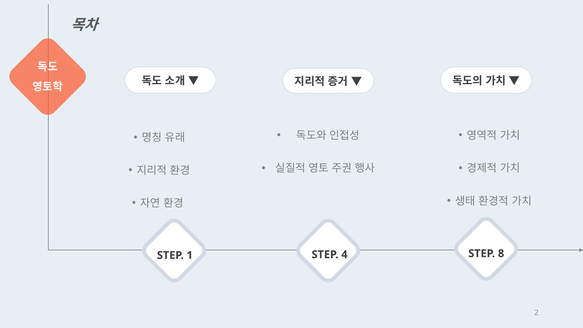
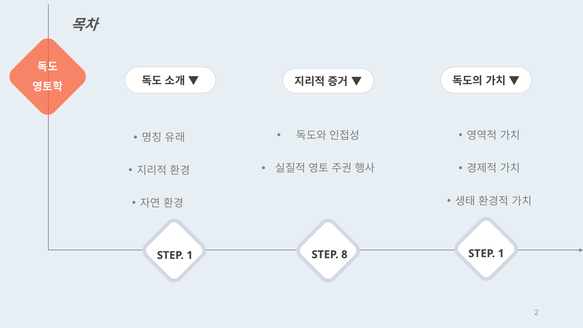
8: 8 -> 1 (501, 253)
4: 4 -> 8 (344, 255)
